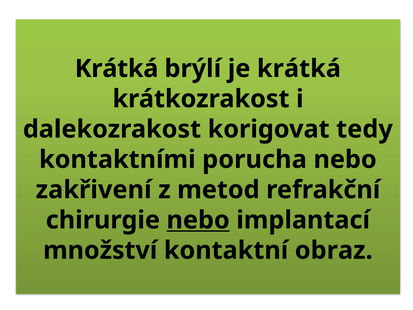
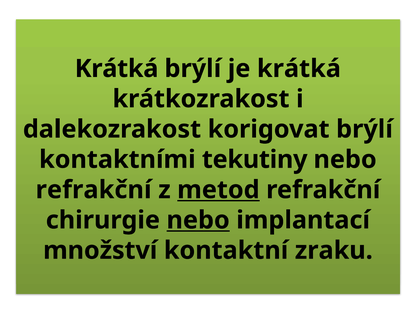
korigovat tedy: tedy -> brýlí (365, 129)
porucha: porucha -> tekutiny (255, 159)
zakřivení: zakřivení -> refrakční (94, 190)
metod underline: none -> present (218, 190)
obraz: obraz -> zraku (334, 250)
